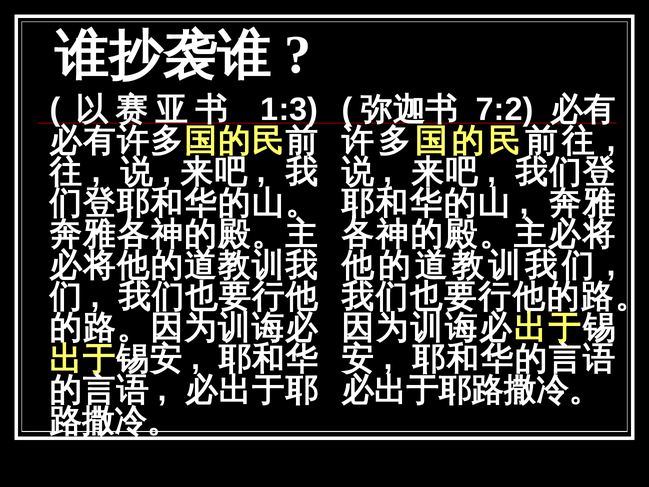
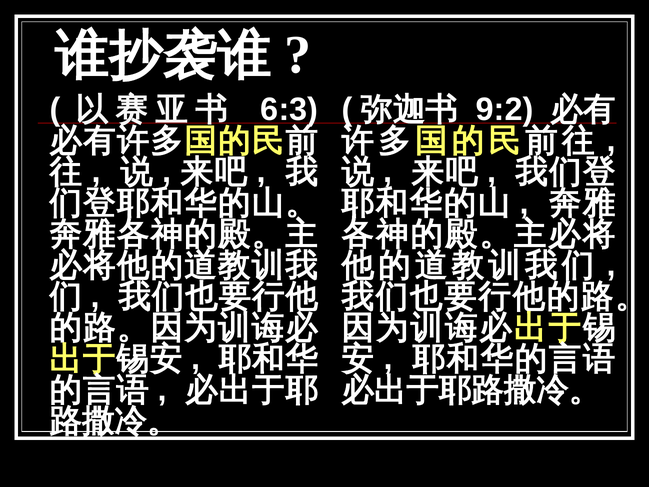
1:3: 1:3 -> 6:3 (289, 109)
7:2: 7:2 -> 9:2 (505, 109)
